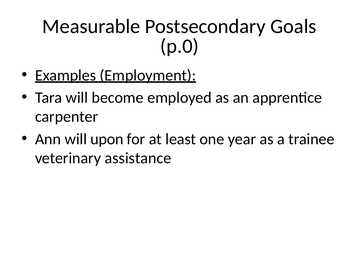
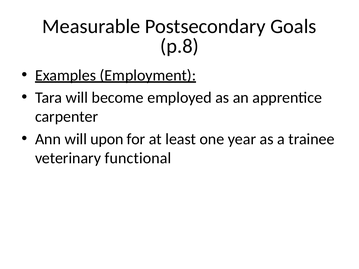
p.0: p.0 -> p.8 (179, 46)
assistance: assistance -> functional (138, 158)
